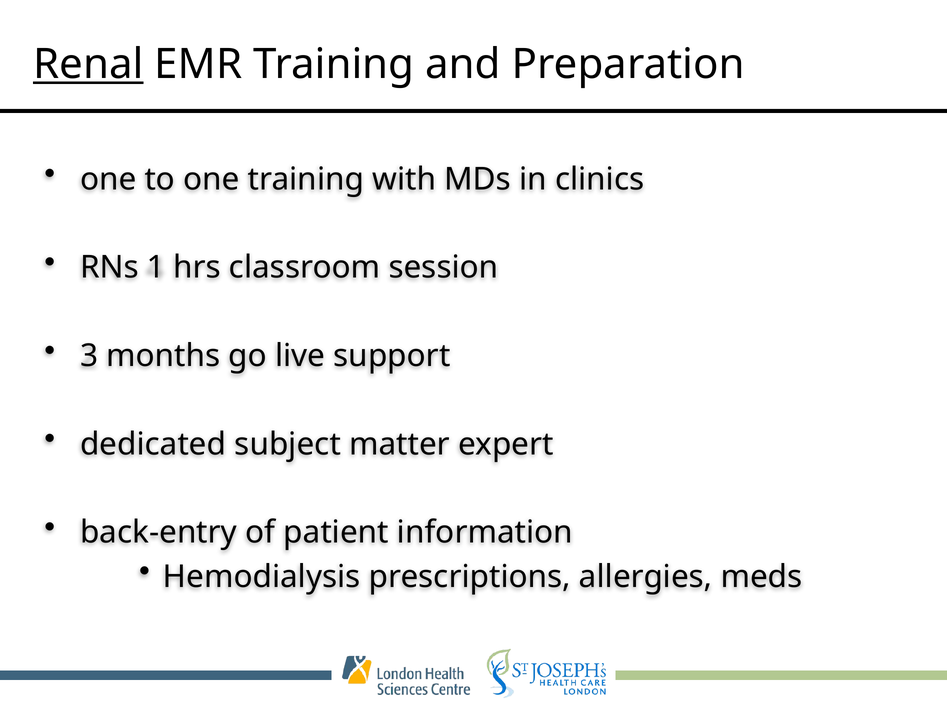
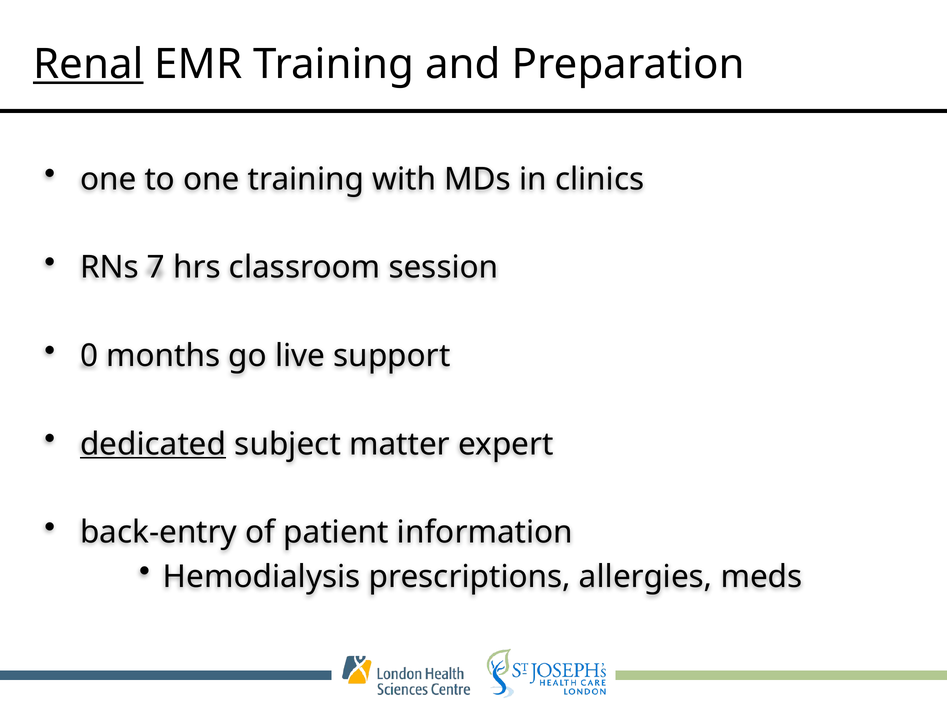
1: 1 -> 7 (156, 268)
3: 3 -> 0 (89, 356)
dedicated underline: none -> present (153, 444)
